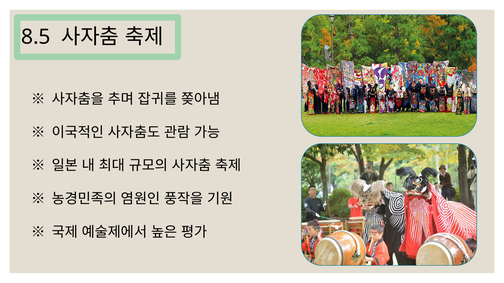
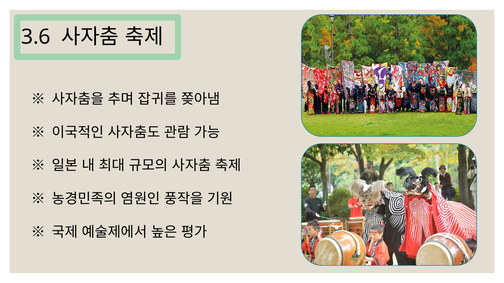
8.5: 8.5 -> 3.6 (36, 37)
